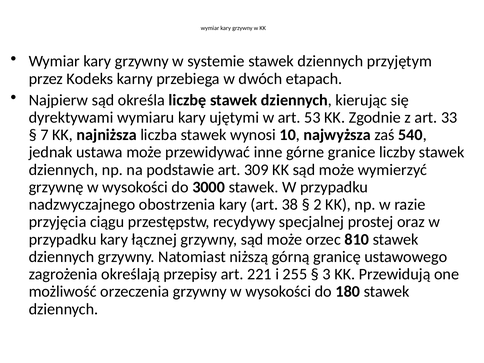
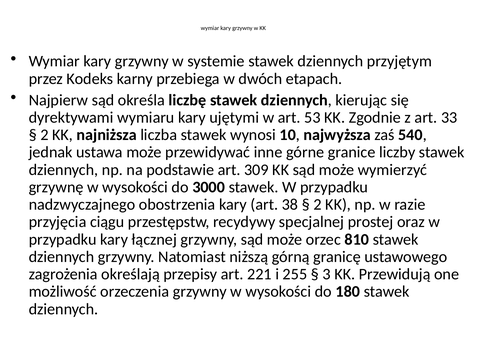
7: 7 -> 2 (44, 135)
